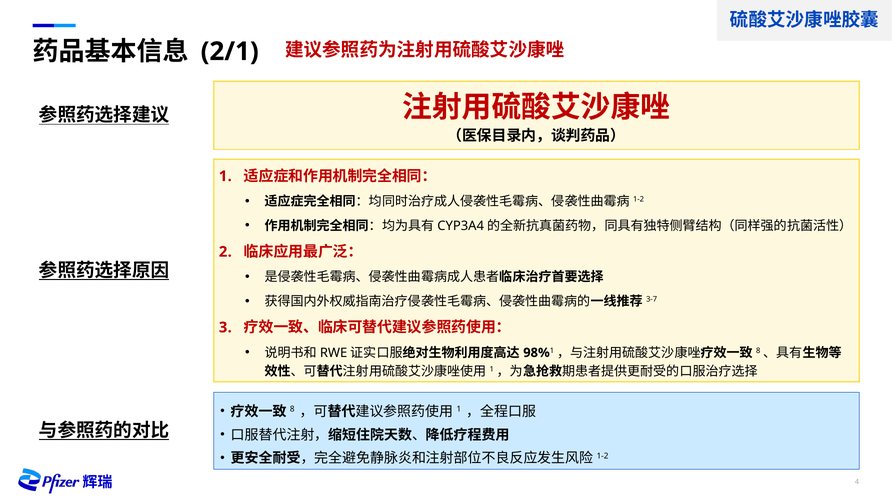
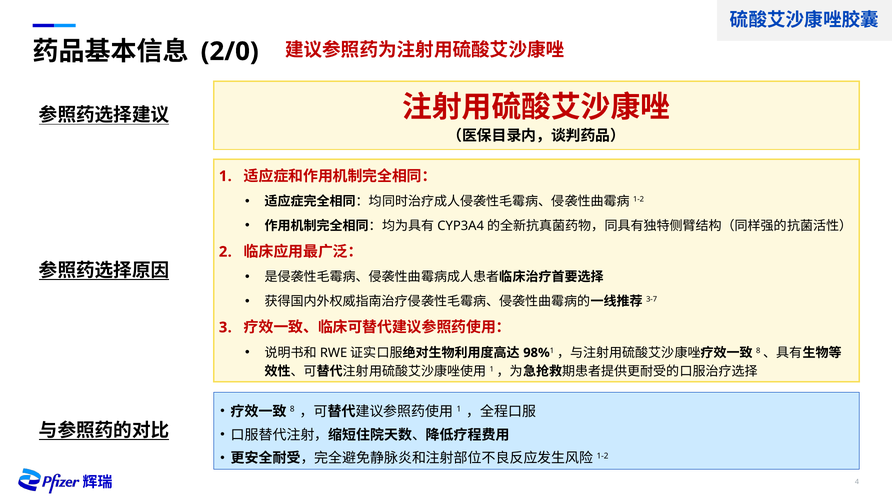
2/1: 2/1 -> 2/0 (230, 51)
